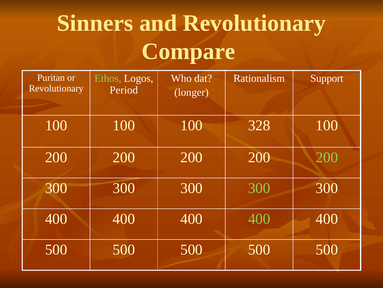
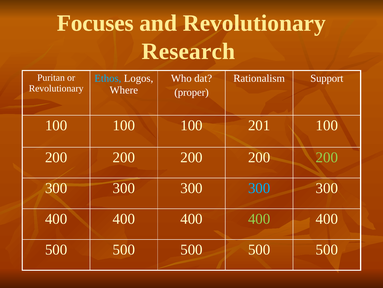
Sinners: Sinners -> Focuses (95, 23)
Compare: Compare -> Research (188, 51)
Ethos colour: light green -> light blue (108, 78)
Period: Period -> Where (124, 90)
longer: longer -> proper (192, 92)
328: 328 -> 201 (259, 125)
300 colour: light green -> light blue (259, 188)
